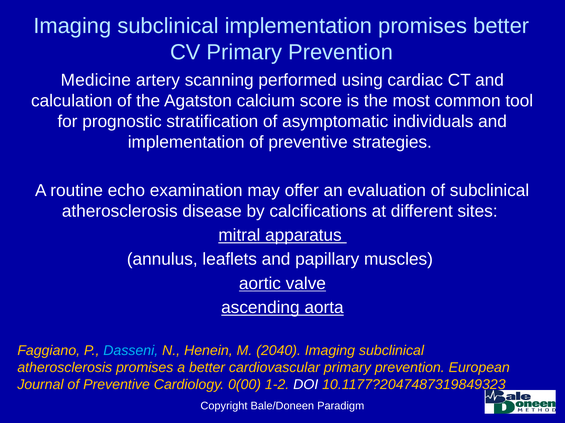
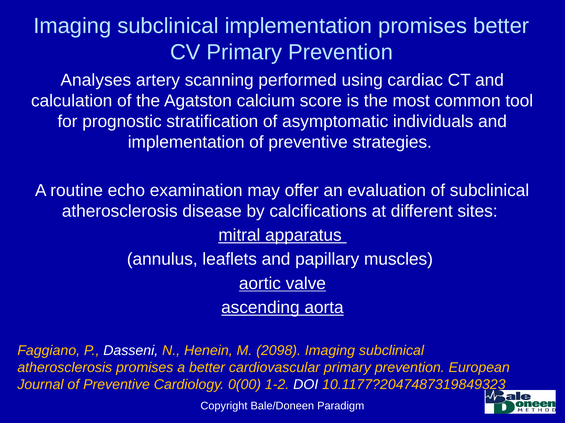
Medicine: Medicine -> Analyses (96, 80)
Dasseni colour: light blue -> white (131, 351)
2040: 2040 -> 2098 (279, 351)
